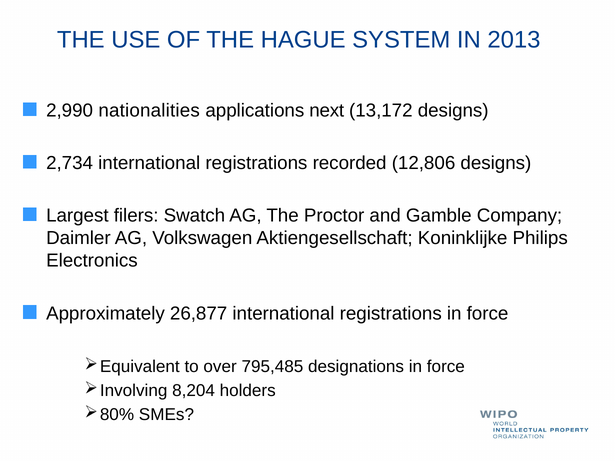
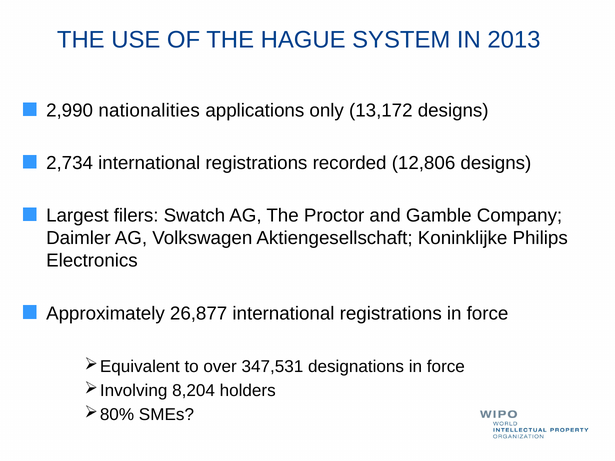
next: next -> only (327, 111)
795,485: 795,485 -> 347,531 (272, 367)
